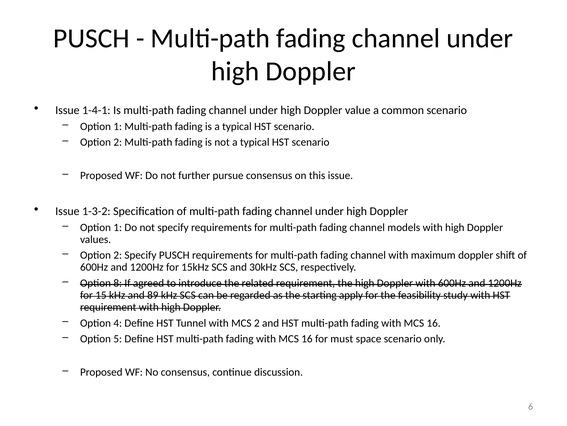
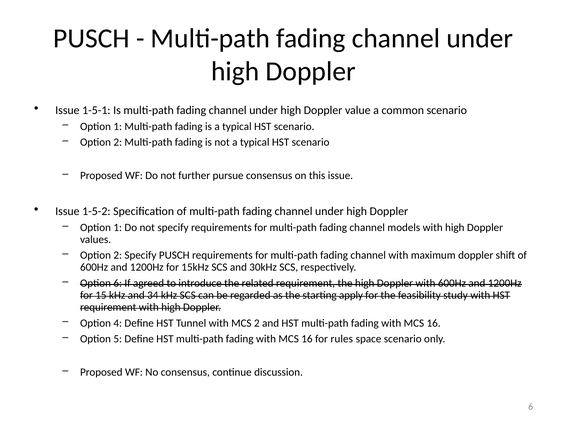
1-4-1: 1-4-1 -> 1-5-1 (96, 110)
1-3-2: 1-3-2 -> 1-5-2 (96, 211)
Option 8: 8 -> 6 (118, 283)
89: 89 -> 34 (153, 295)
must: must -> rules (342, 338)
